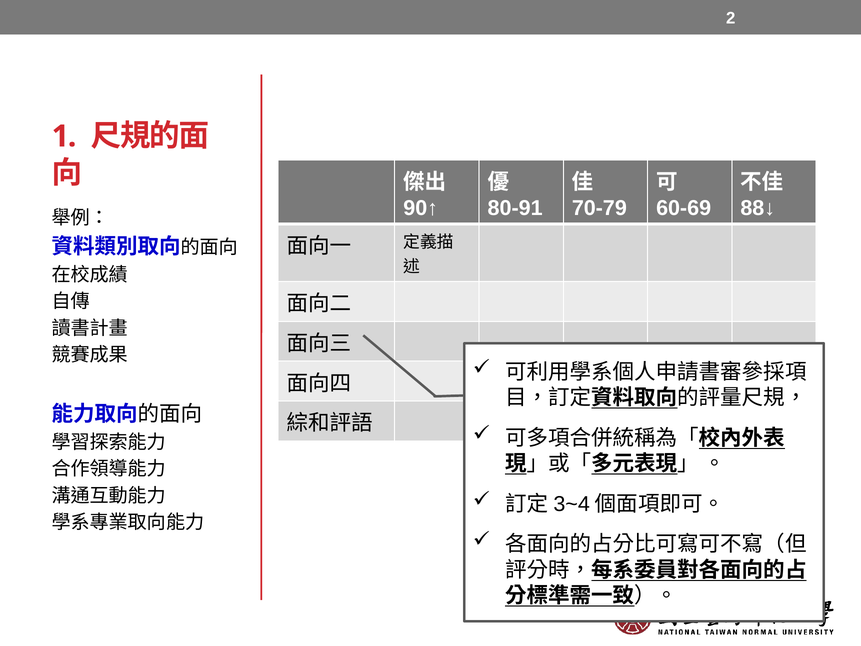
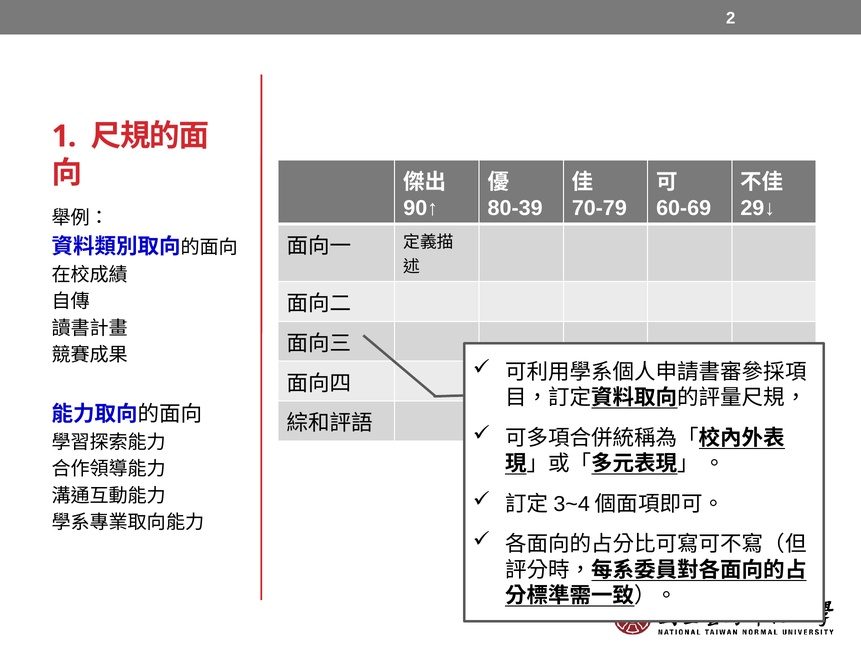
80-91: 80-91 -> 80-39 (515, 208)
88↓: 88↓ -> 29↓ (758, 208)
